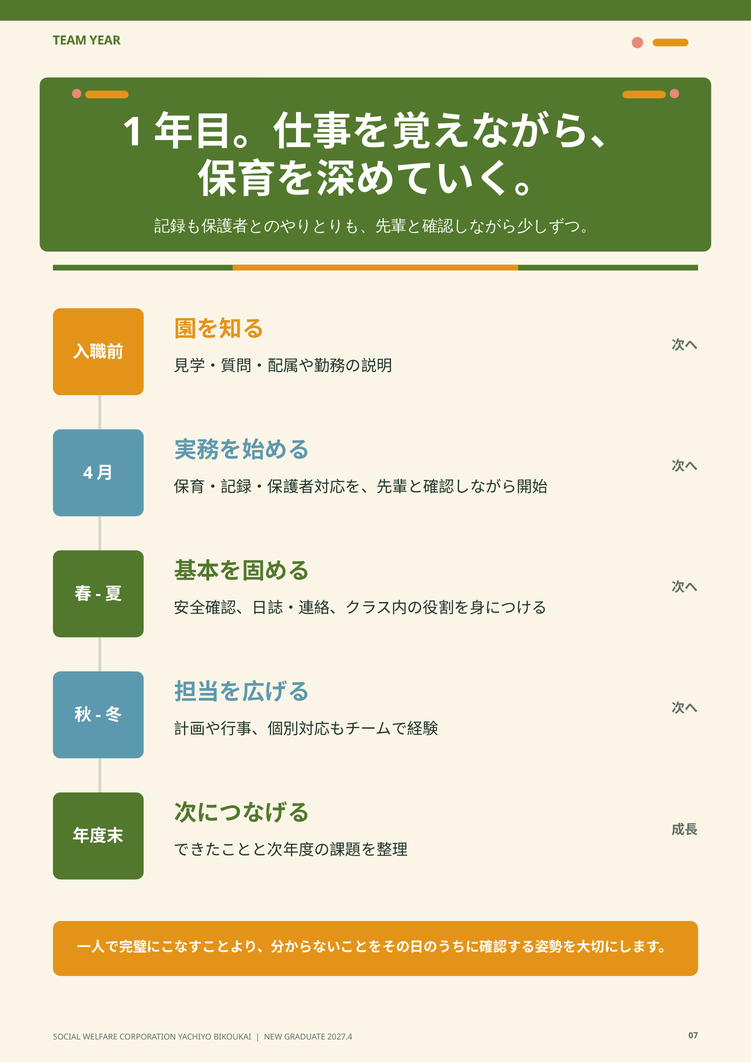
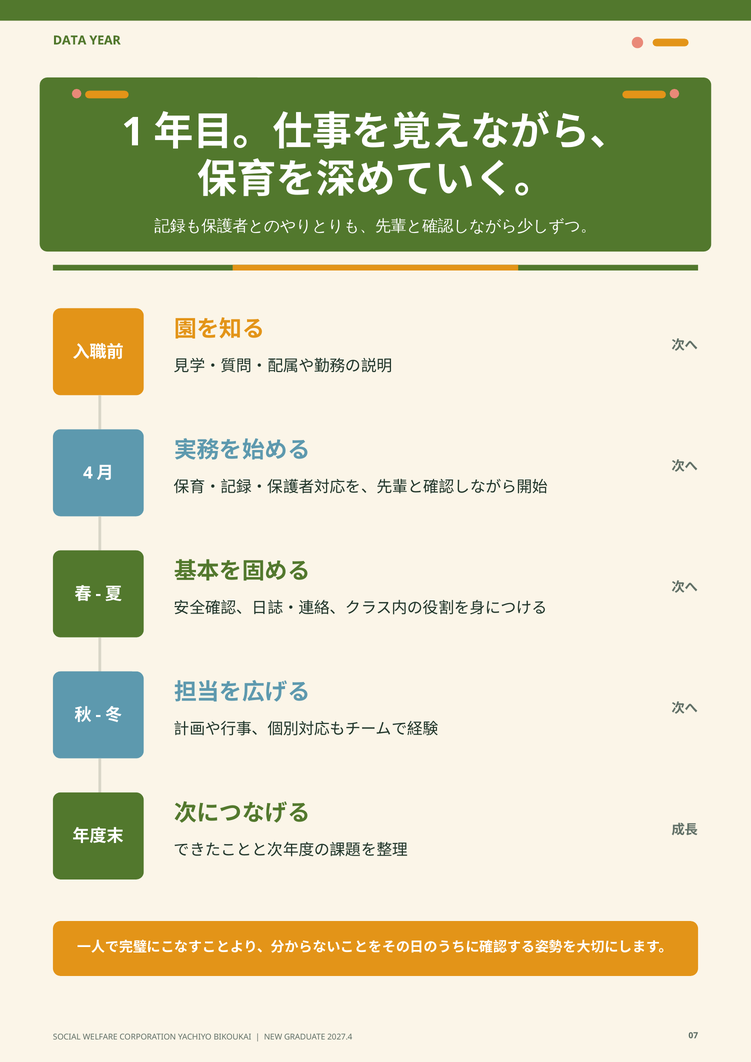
TEAM: TEAM -> DATA (70, 40)
